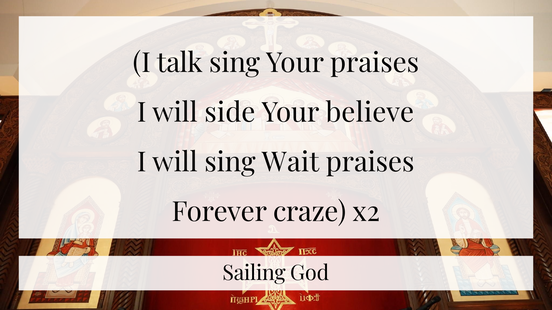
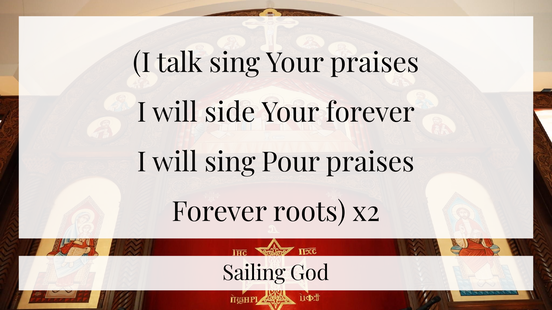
Your believe: believe -> forever (370, 113)
Wait: Wait -> Pour (291, 163)
craze: craze -> roots (310, 212)
